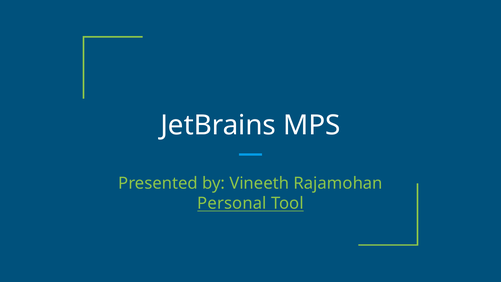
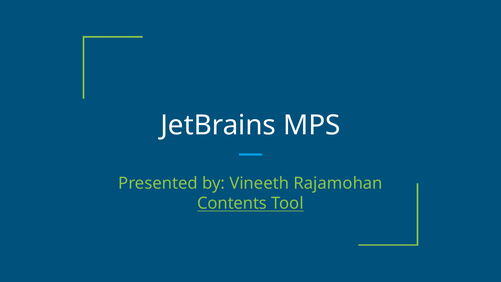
Personal: Personal -> Contents (232, 203)
